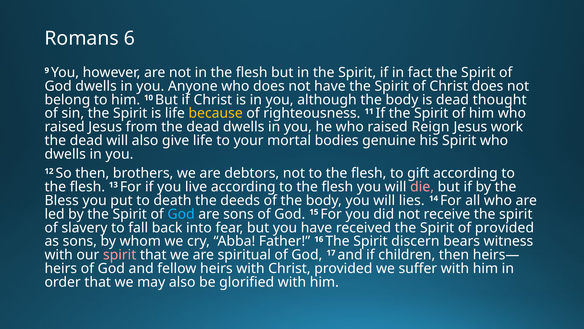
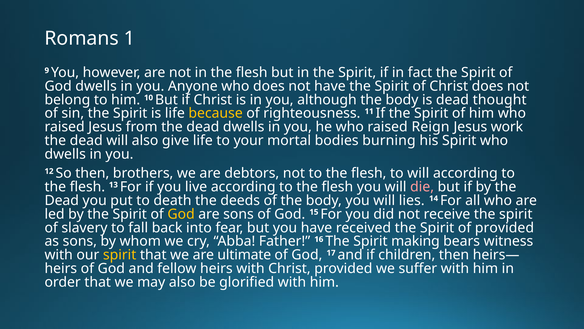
6: 6 -> 1 (130, 38)
genuine: genuine -> burning (389, 140)
to gift: gift -> will (418, 173)
Bless: Bless -> Dead (62, 200)
God colour: light blue -> yellow (181, 214)
discern: discern -> making (415, 241)
spirit colour: pink -> yellow (120, 255)
spiritual: spiritual -> ultimate (244, 255)
